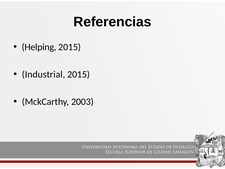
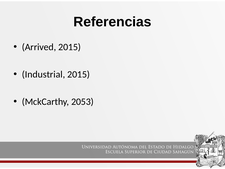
Helping: Helping -> Arrived (39, 47)
2003: 2003 -> 2053 (82, 102)
